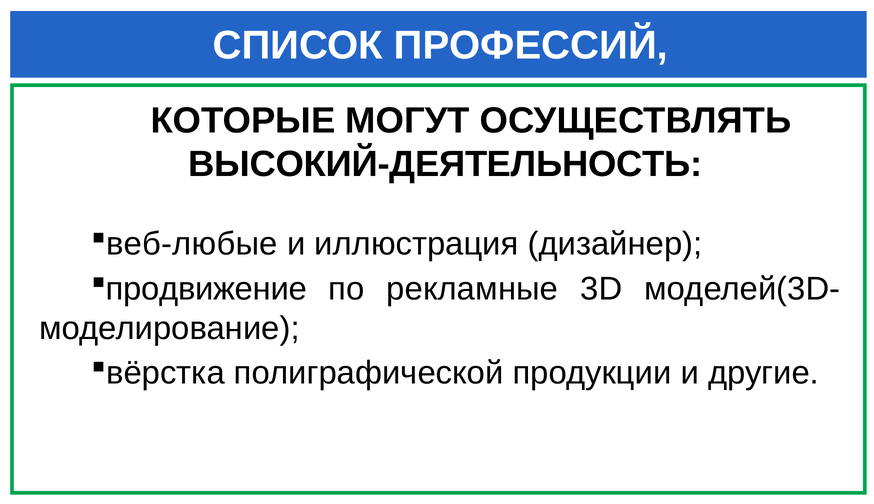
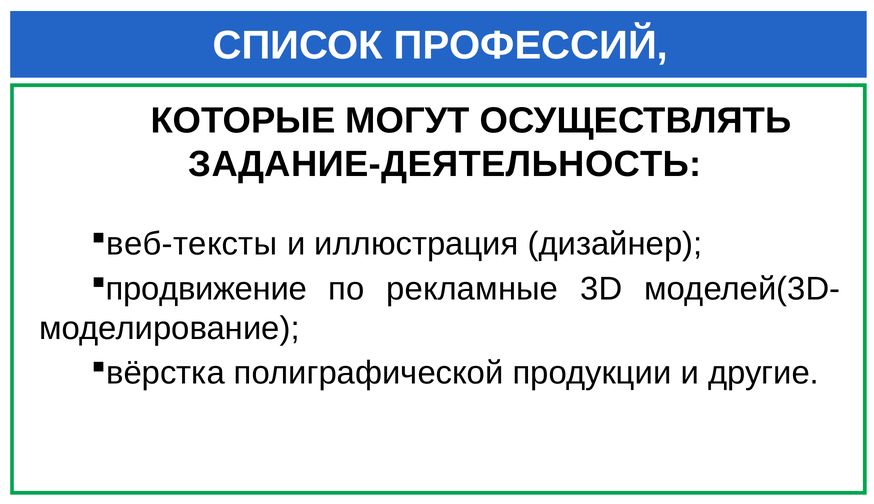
ВЫСОКИЙ-ДЕЯТЕЛЬНОСТЬ: ВЫСОКИЙ-ДЕЯТЕЛЬНОСТЬ -> ЗАДАНИЕ-ДЕЯТЕЛЬНОСТЬ (445, 164)
веб-любые: веб-любые -> веб-тексты (192, 244)
